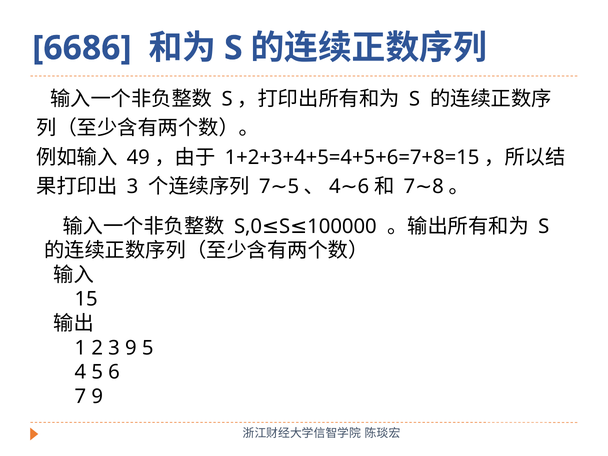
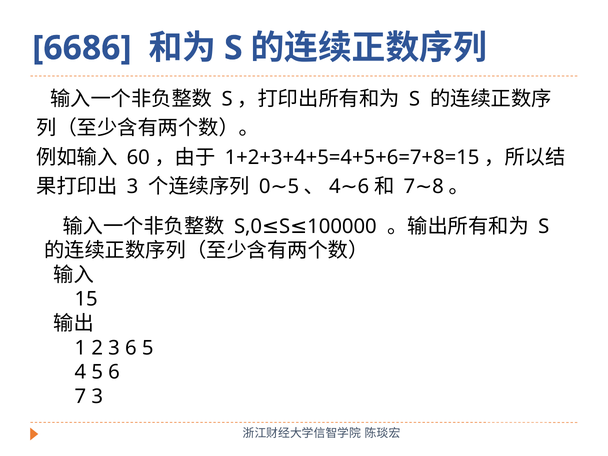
49: 49 -> 60 (138, 157)
7: 7 -> 0 (265, 187)
3 9: 9 -> 6 (131, 348)
7 9: 9 -> 3 (97, 396)
